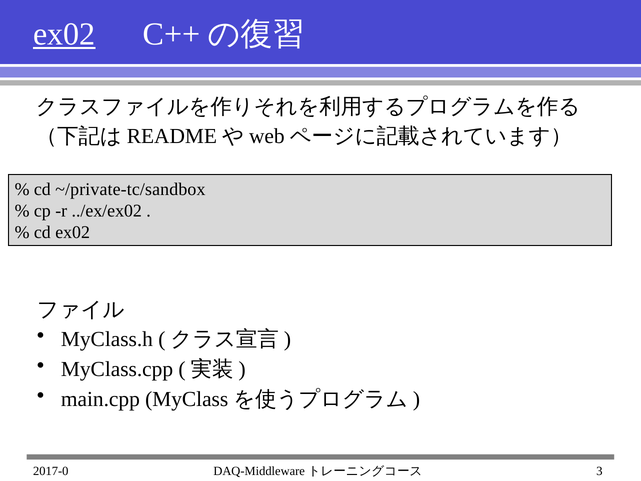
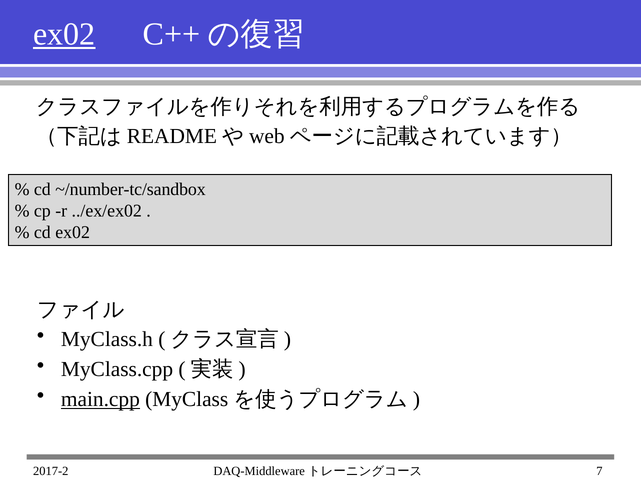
~/private-tc/sandbox: ~/private-tc/sandbox -> ~/number-tc/sandbox (130, 189)
main.cpp underline: none -> present (100, 399)
2017-0: 2017-0 -> 2017-2 (51, 471)
3: 3 -> 7 (599, 471)
